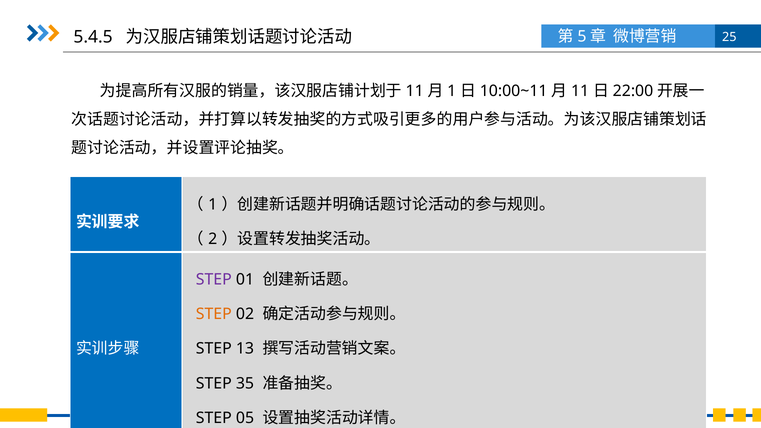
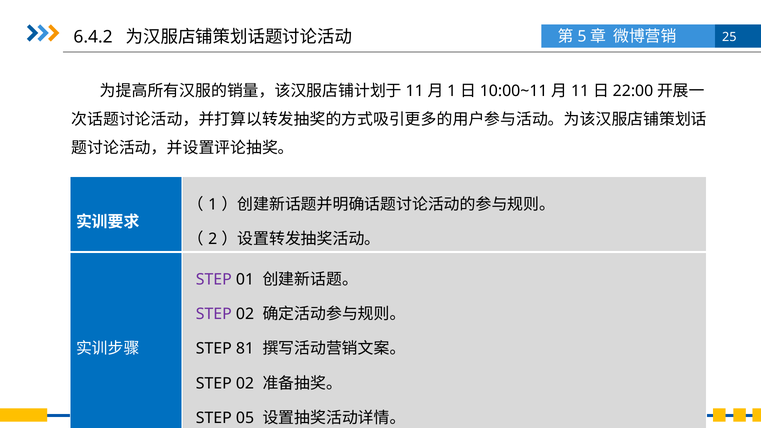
5.4.5: 5.4.5 -> 6.4.2 (93, 37)
STEP colour: orange -> purple (214, 314)
13: 13 -> 81 (245, 349)
35: 35 -> 02 (245, 383)
